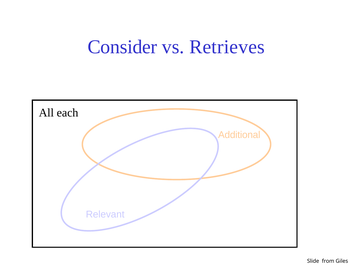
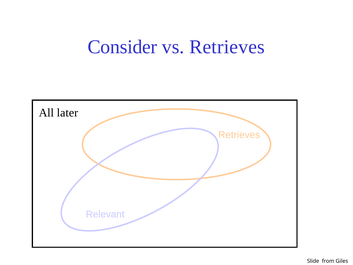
each: each -> later (67, 113)
Additional: Additional -> Retrieves (239, 135)
